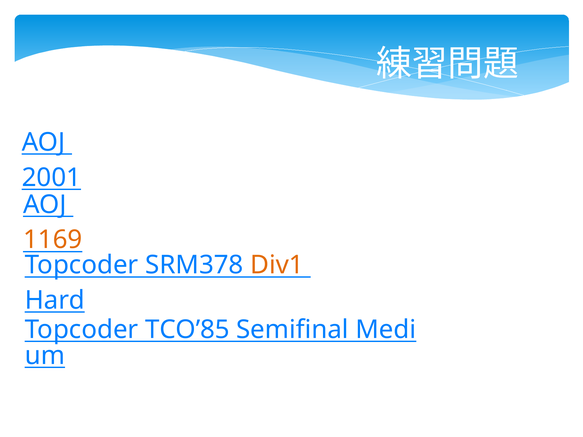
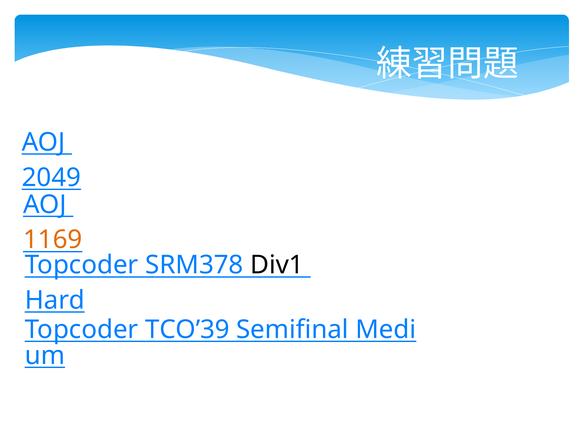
2001: 2001 -> 2049 (51, 178)
Div1 colour: orange -> black (277, 265)
TCO’85: TCO’85 -> TCO’39 (187, 330)
